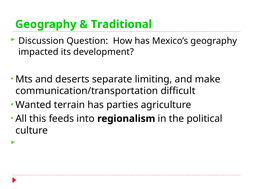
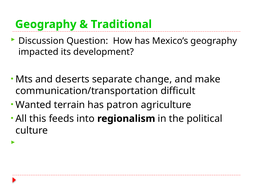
limiting: limiting -> change (153, 80)
parties: parties -> patron (122, 105)
